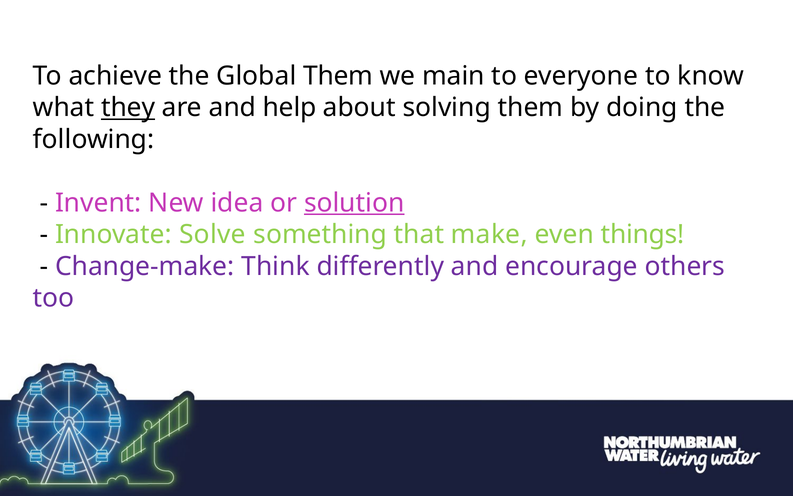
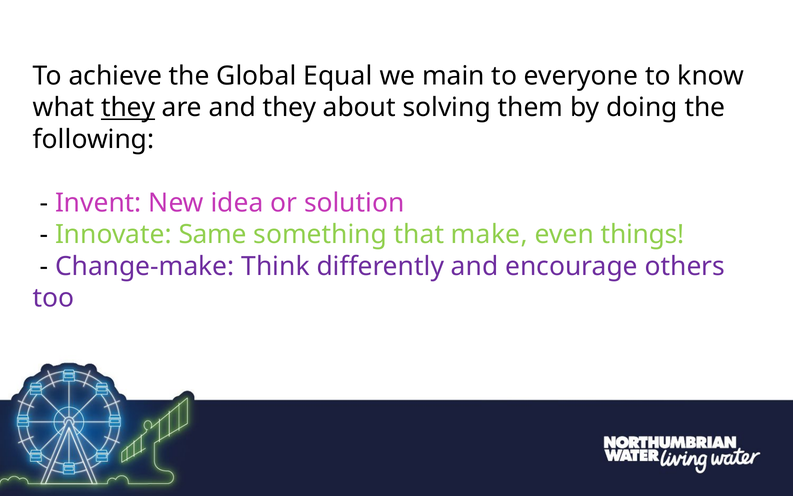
Global Them: Them -> Equal (338, 76)
and help: help -> they (290, 108)
solution underline: present -> none (354, 203)
Solve: Solve -> Same (213, 235)
